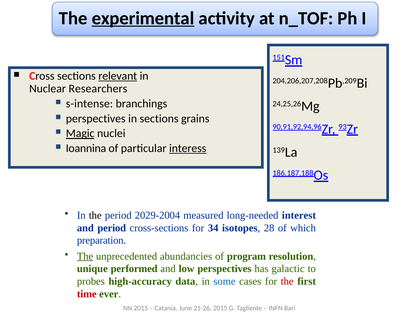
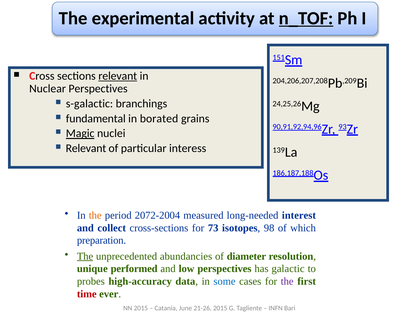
experimental underline: present -> none (143, 18)
n_TOF underline: none -> present (306, 18)
Nuclear Researchers: Researchers -> Perspectives (98, 88)
s-intense: s-intense -> s-galactic (90, 103)
perspectives: perspectives -> fundamental (96, 118)
in sections: sections -> borated (159, 118)
Ioannina: Ioannina -> Relevant (86, 148)
interess underline: present -> none (188, 148)
the colour: black -> orange (95, 215)
2029-2004: 2029-2004 -> 2072-2004 (157, 215)
and period: period -> collect (112, 227)
34: 34 -> 73 (213, 227)
28: 28 -> 98 (269, 227)
program: program -> diameter (246, 256)
the colour: red -> purple (287, 281)
